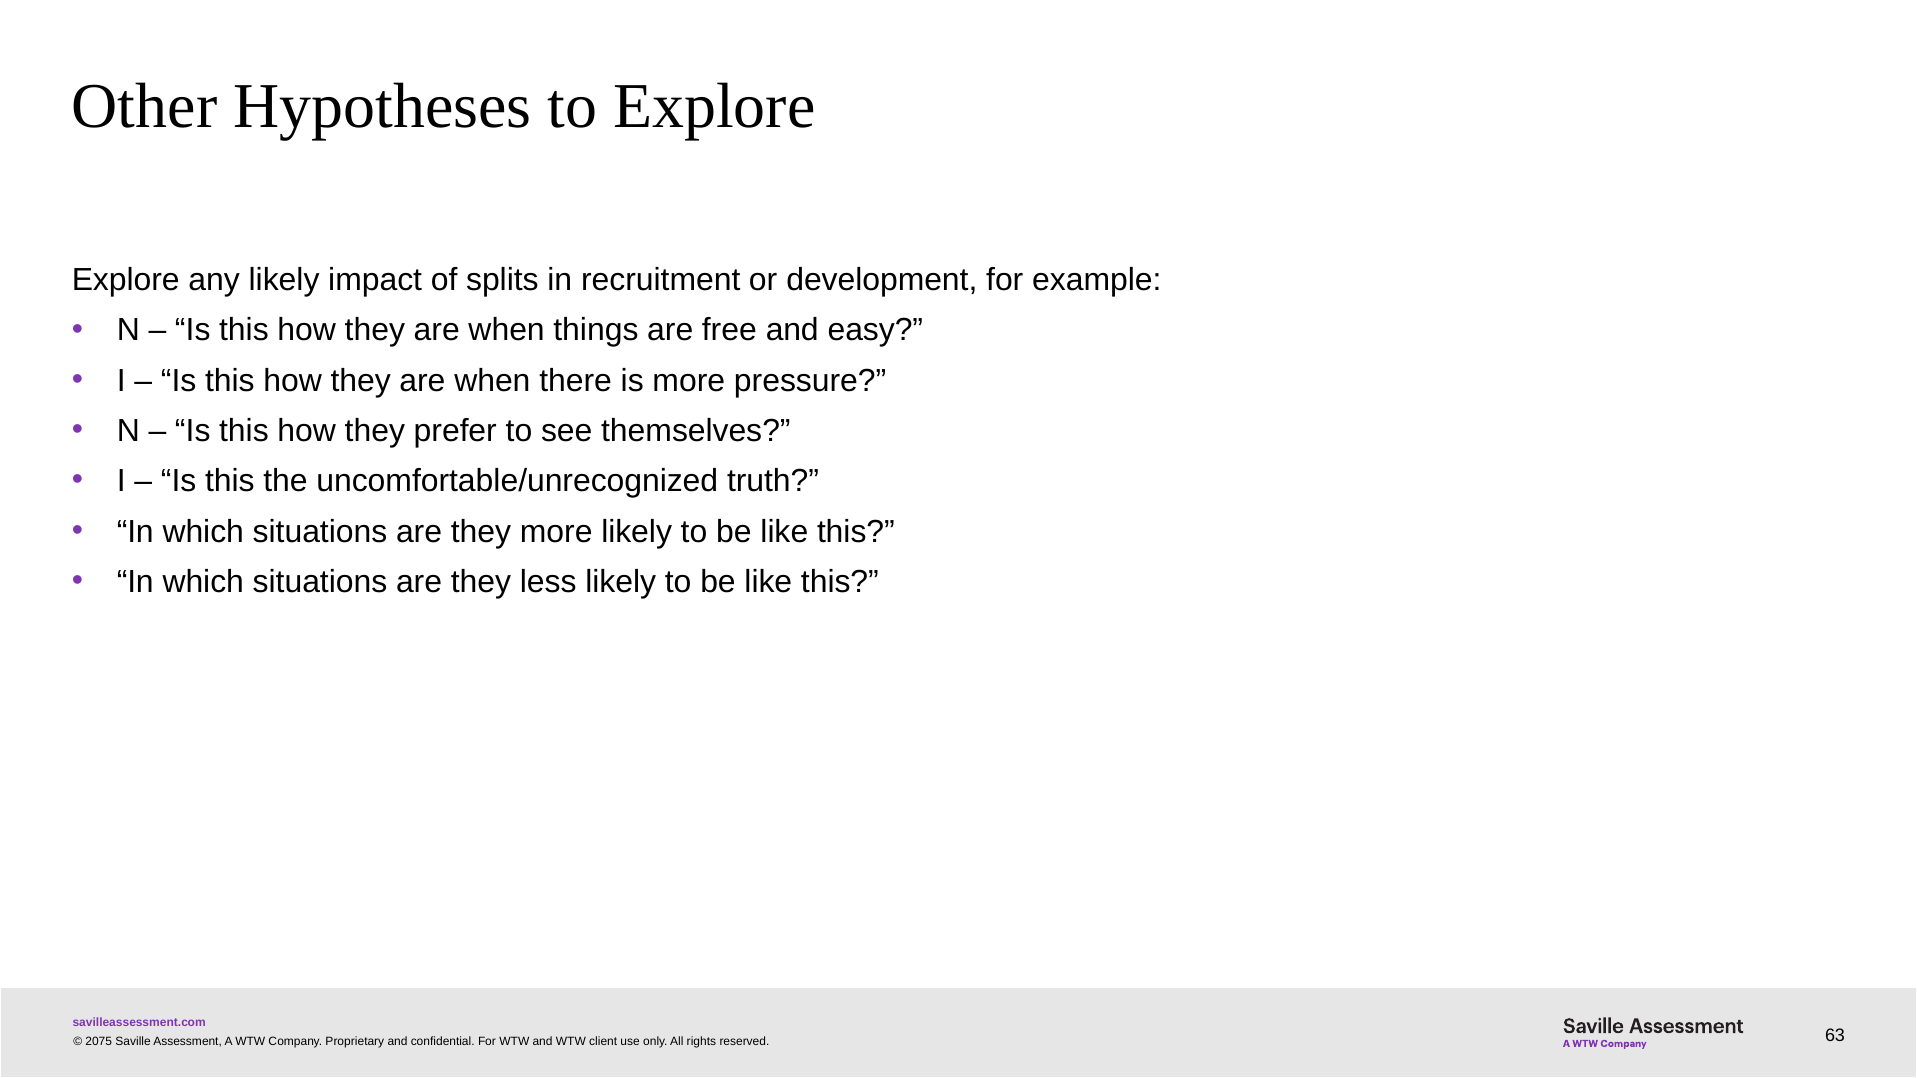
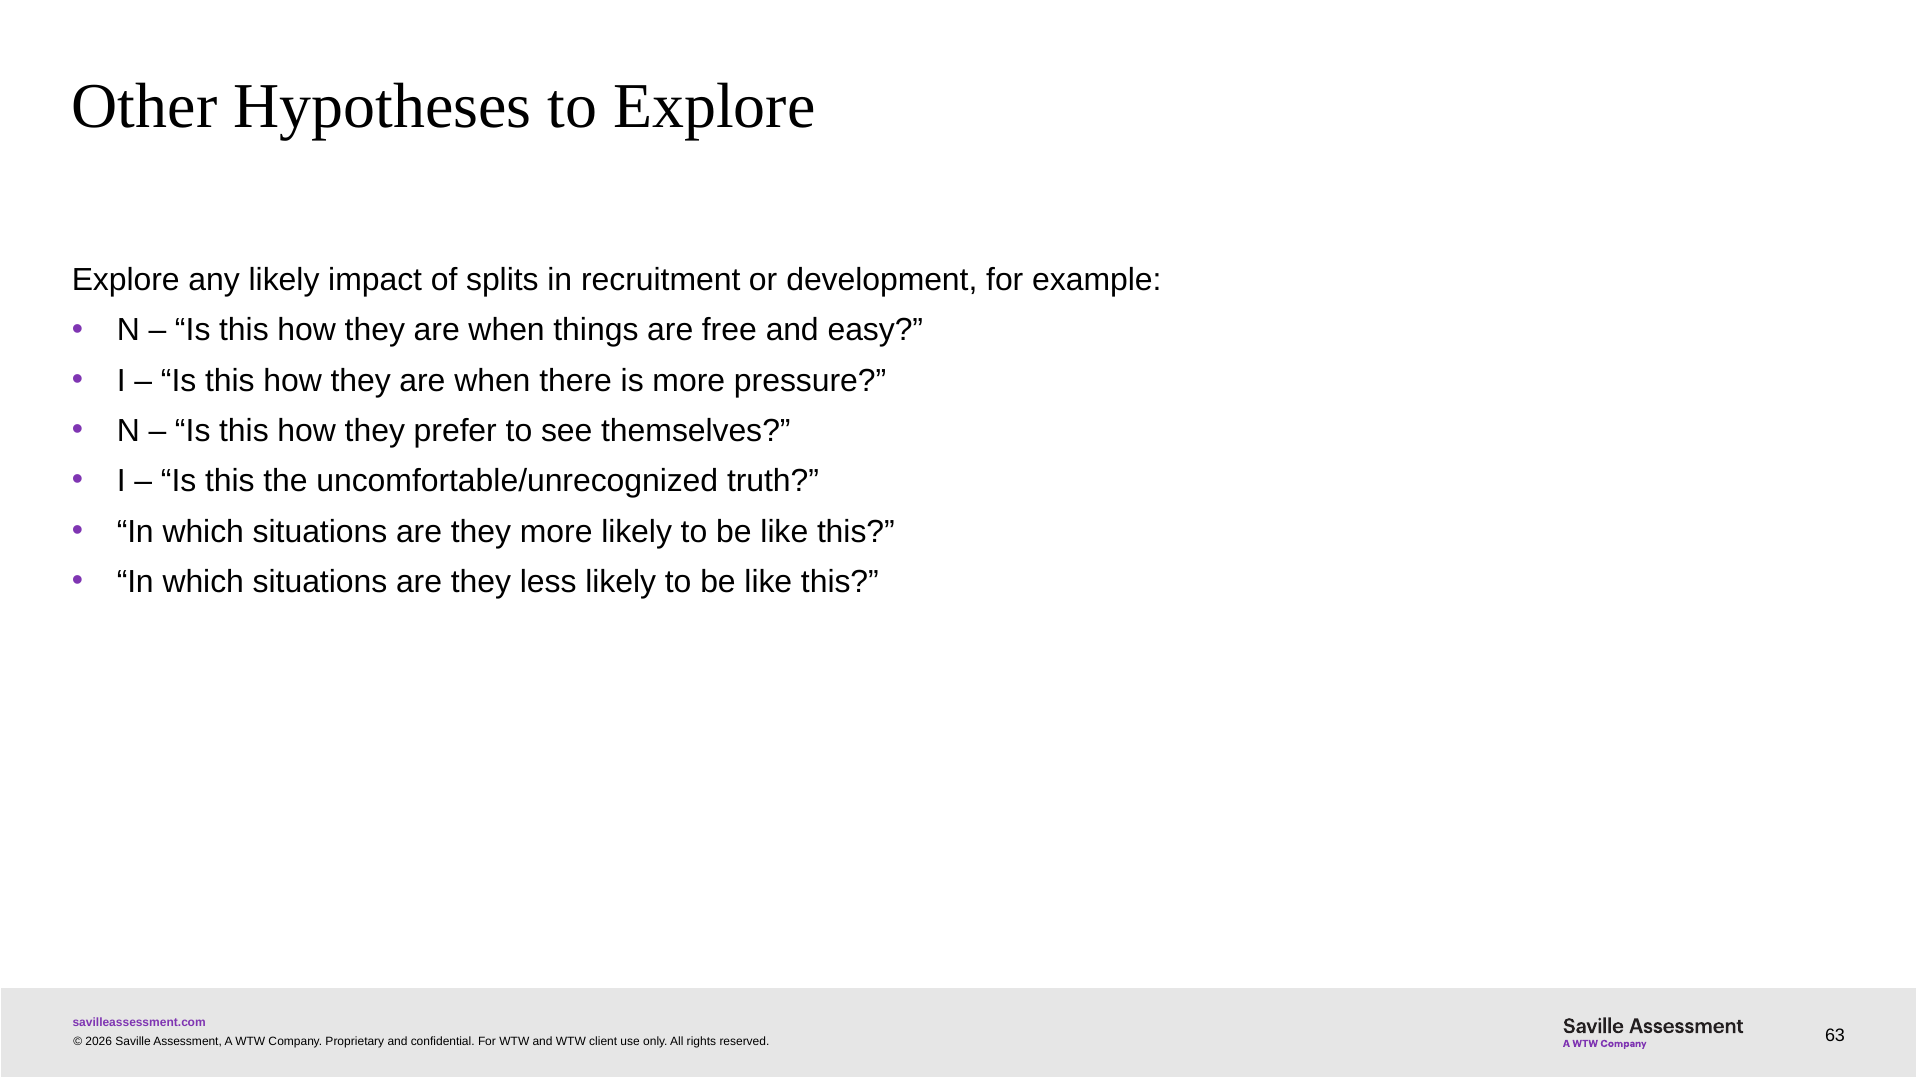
2075: 2075 -> 2026 (99, 1041)
